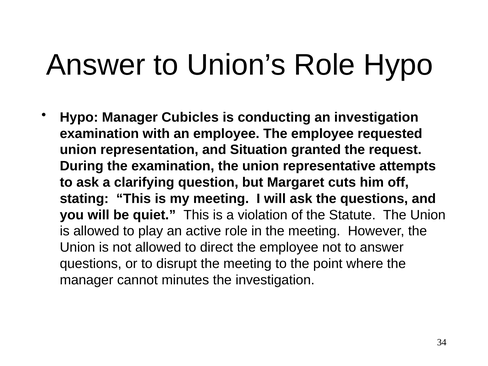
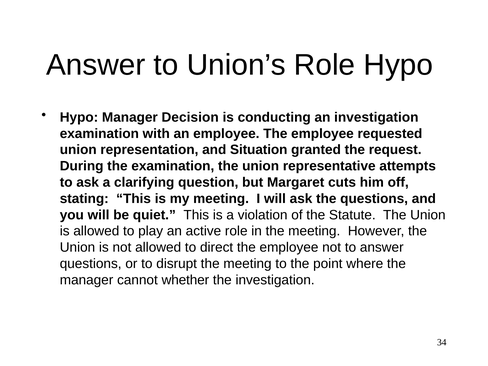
Cubicles: Cubicles -> Decision (190, 117)
minutes: minutes -> whether (185, 280)
